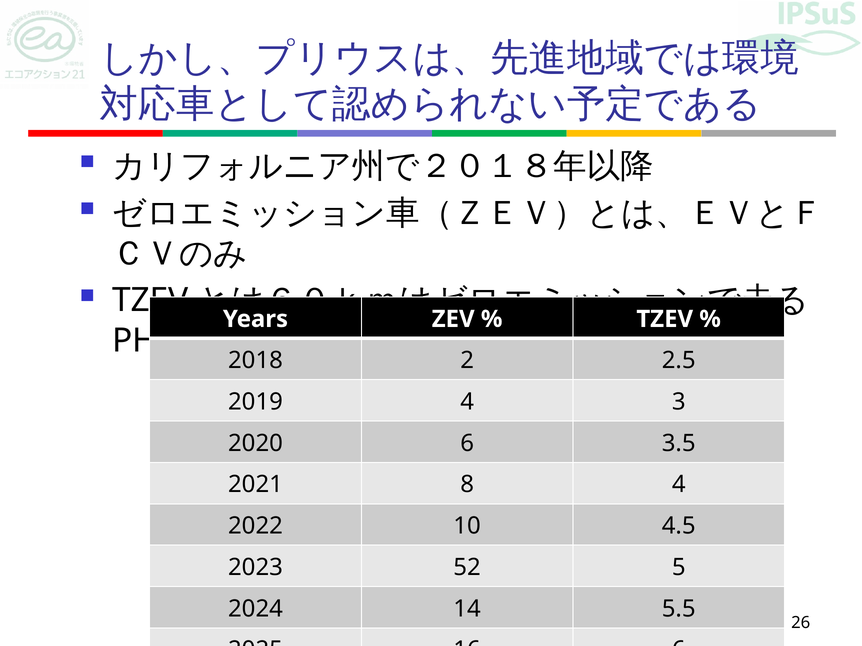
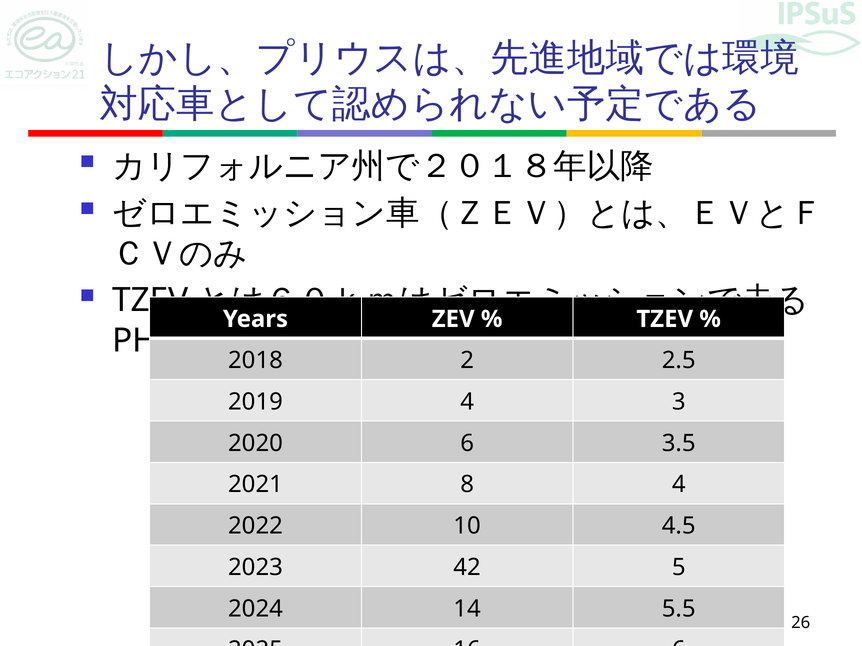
52: 52 -> 42 (467, 568)
